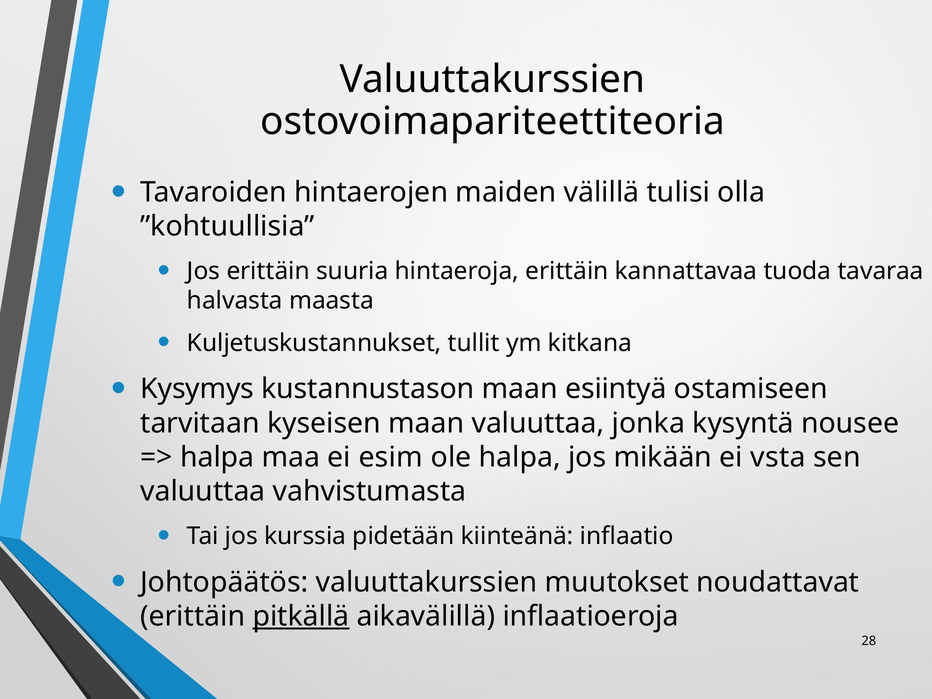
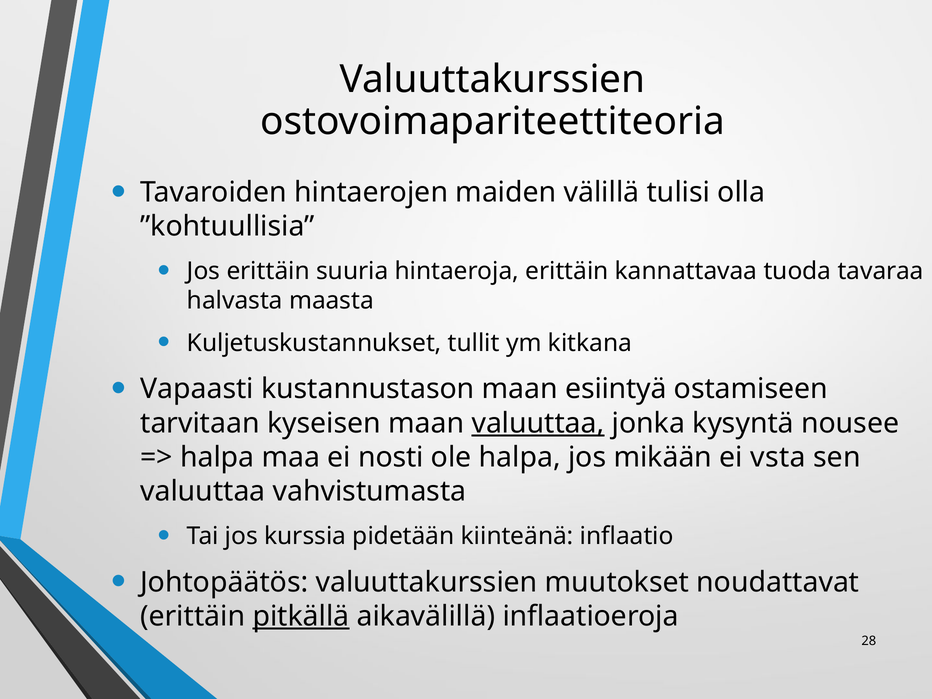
Kysymys: Kysymys -> Vapaasti (197, 389)
valuuttaa underline: none -> present (538, 423)
esim: esim -> nosti (391, 457)
